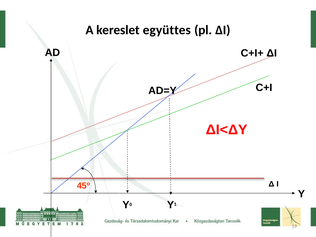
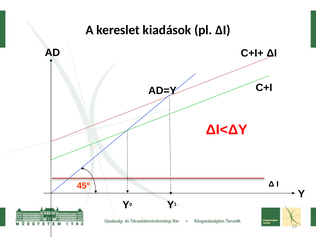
együttes: együttes -> kiadások (167, 30)
